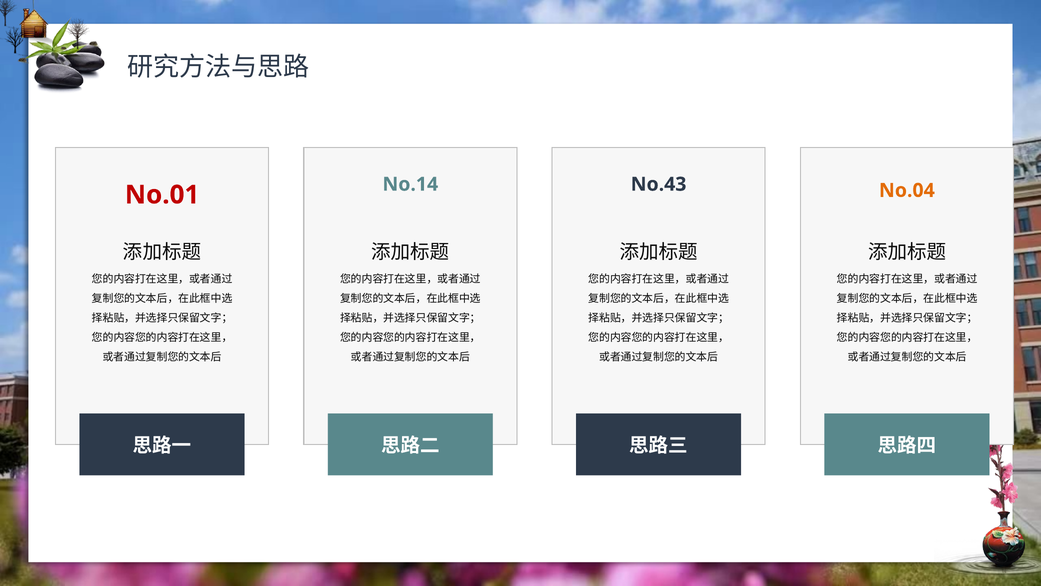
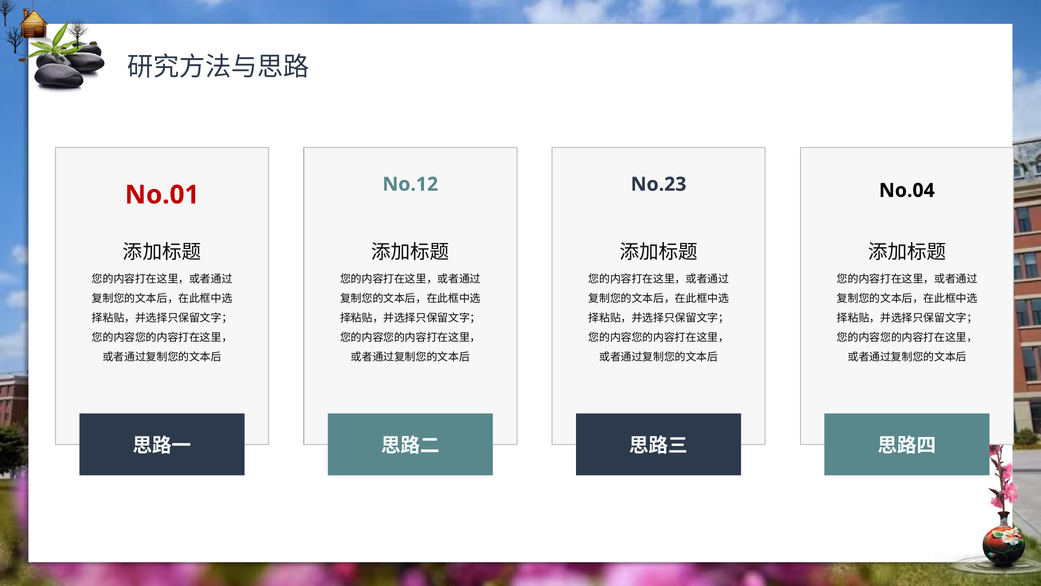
No.14: No.14 -> No.12 (410, 184)
No.43: No.43 -> No.23 (659, 184)
No.04 colour: orange -> black (907, 190)
